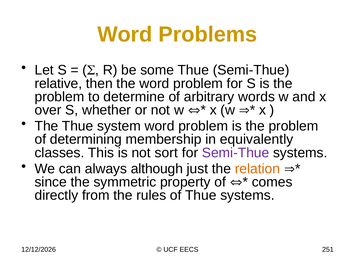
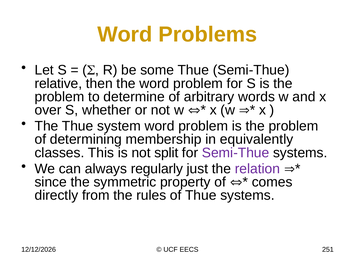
sort: sort -> split (166, 152)
although: although -> regularly (157, 168)
relation colour: orange -> purple (257, 168)
